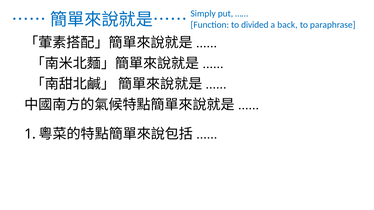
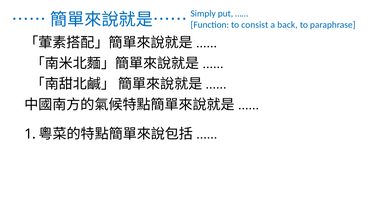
divided: divided -> consist (255, 25)
